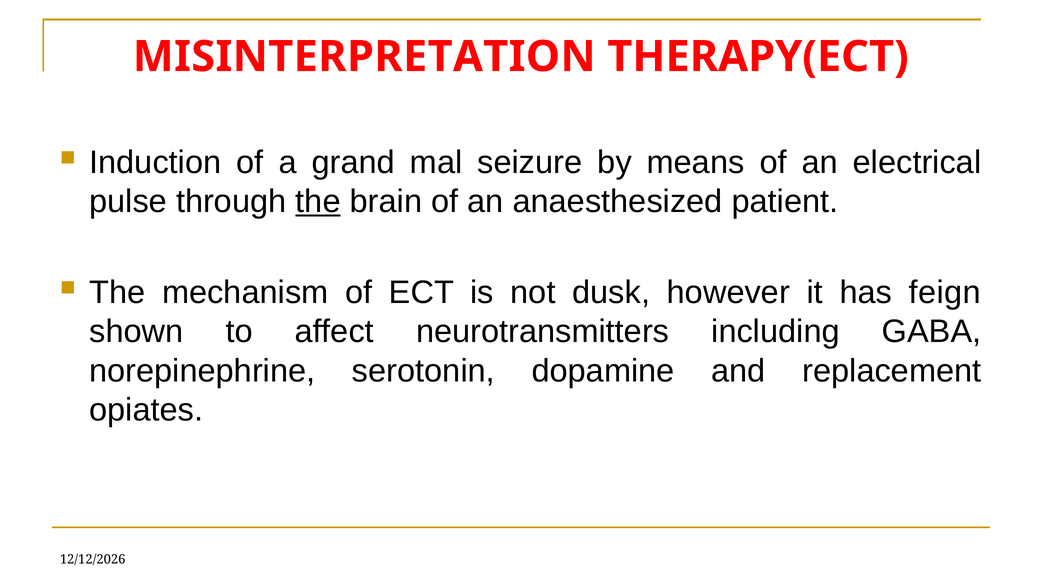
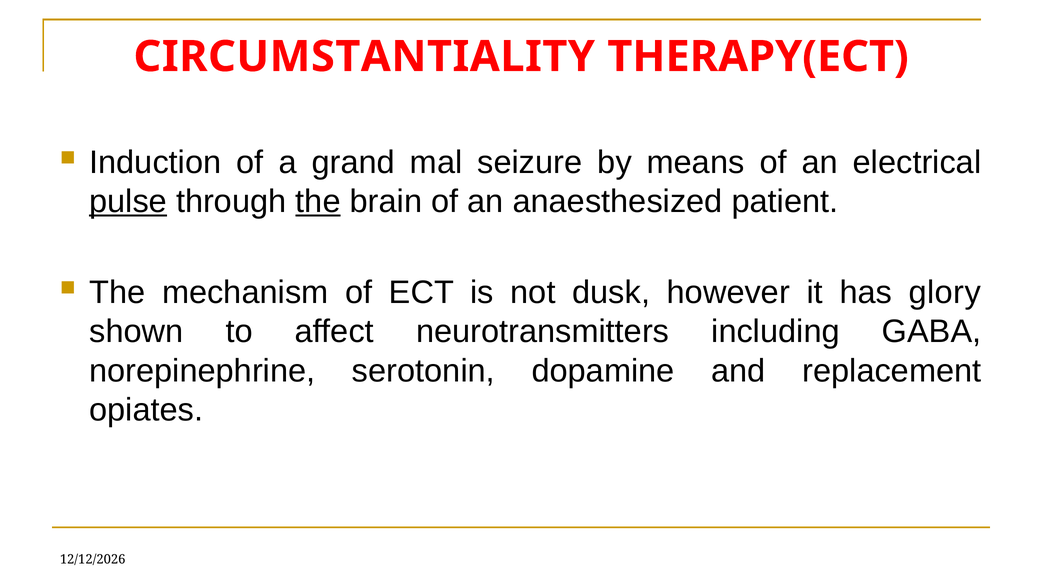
MISINTERPRETATION: MISINTERPRETATION -> CIRCUMSTANTIALITY (364, 57)
pulse underline: none -> present (128, 202)
feign: feign -> glory (945, 293)
